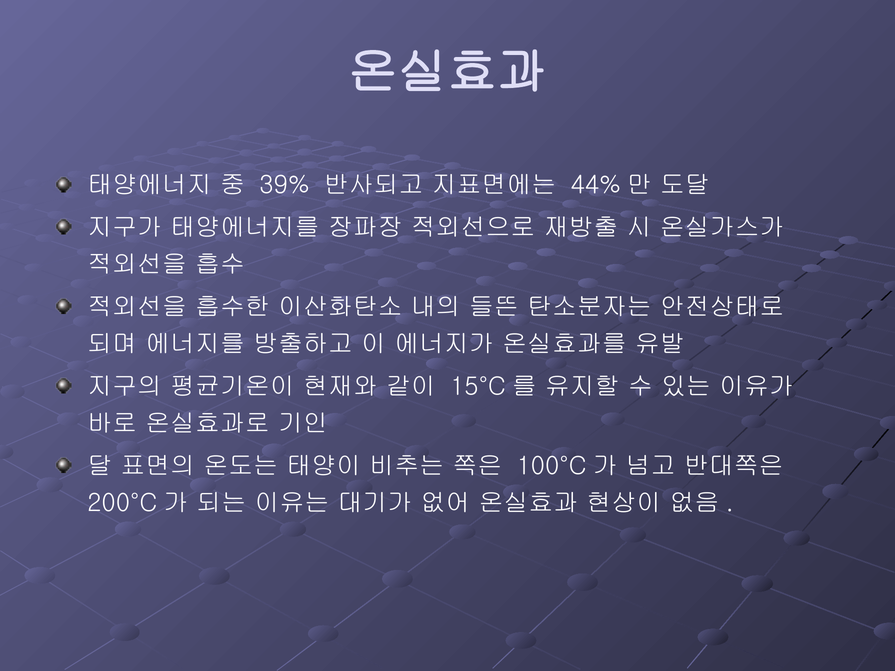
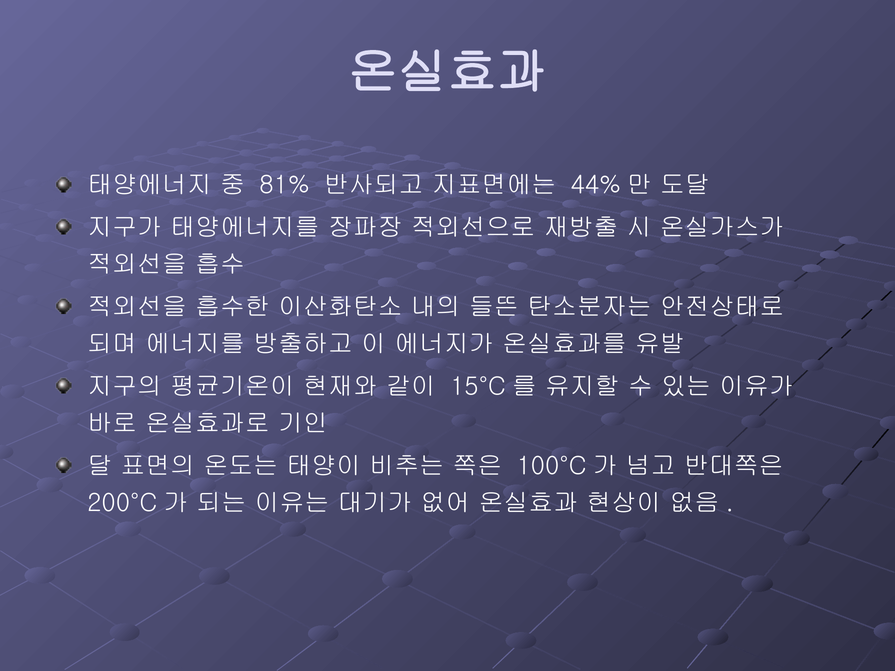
39%: 39% -> 81% (284, 185)
